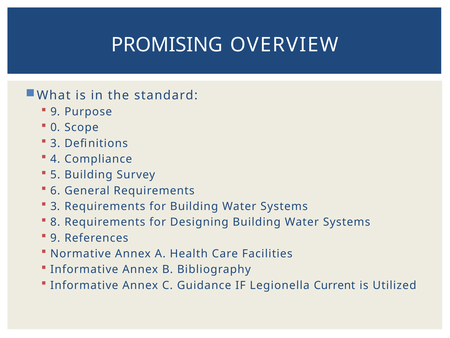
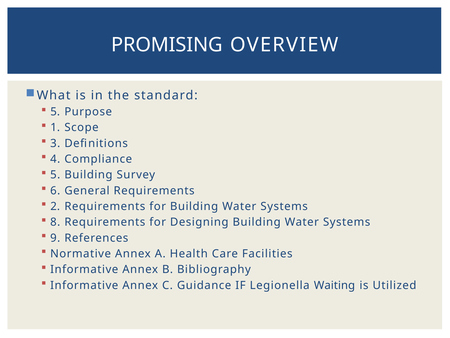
9: 9 -> 5 (55, 112)
0: 0 -> 1 (55, 127)
3: 3 -> 2 (55, 206)
Current: Current -> Waiting (334, 285)
